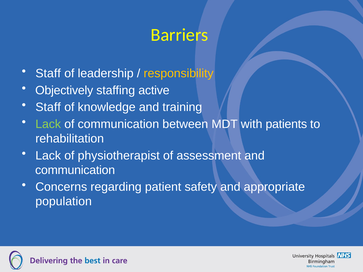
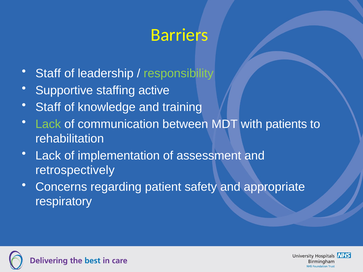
responsibility colour: yellow -> light green (179, 73)
Objectively: Objectively -> Supportive (64, 90)
physiotherapist: physiotherapist -> implementation (119, 156)
communication: communication -> retrospectively (75, 170)
population: population -> respiratory (64, 202)
